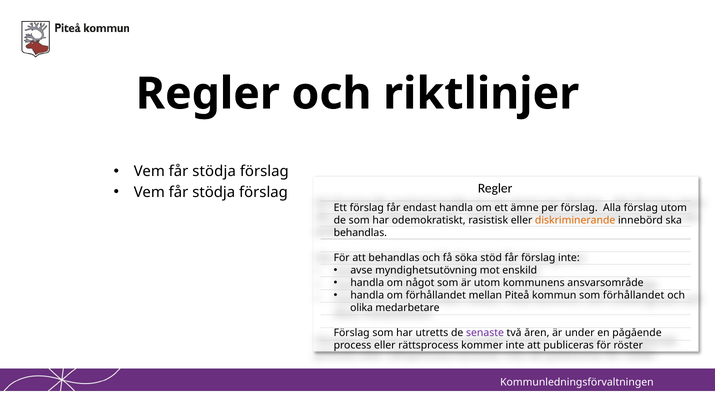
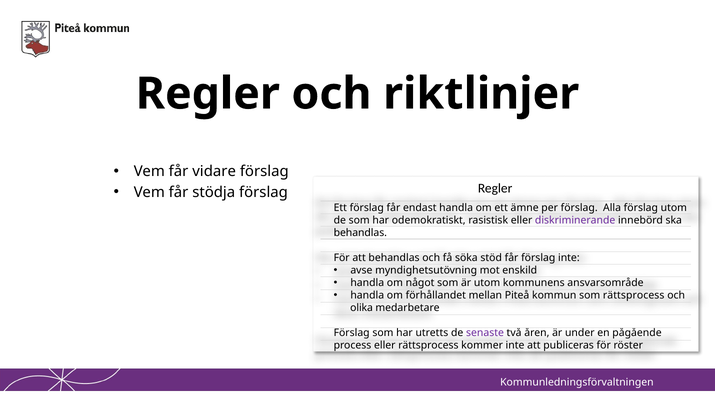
stödja: stödja -> vidare (214, 172)
diskriminerande colour: orange -> purple (575, 220)
som förhållandet: förhållandet -> rättsprocess (634, 296)
